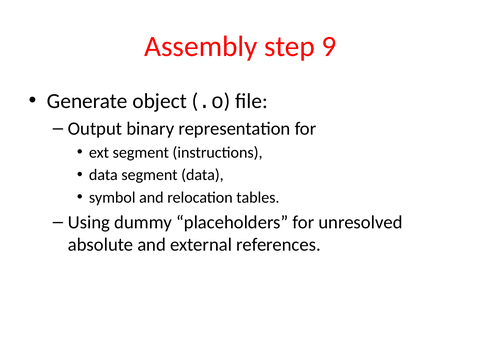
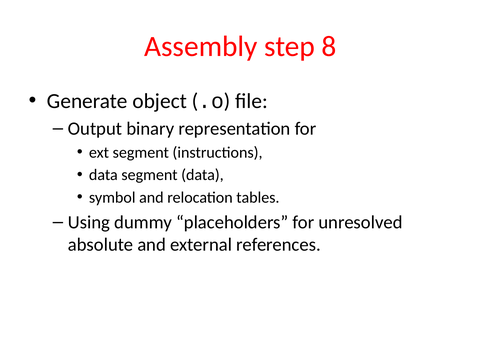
9: 9 -> 8 (329, 47)
